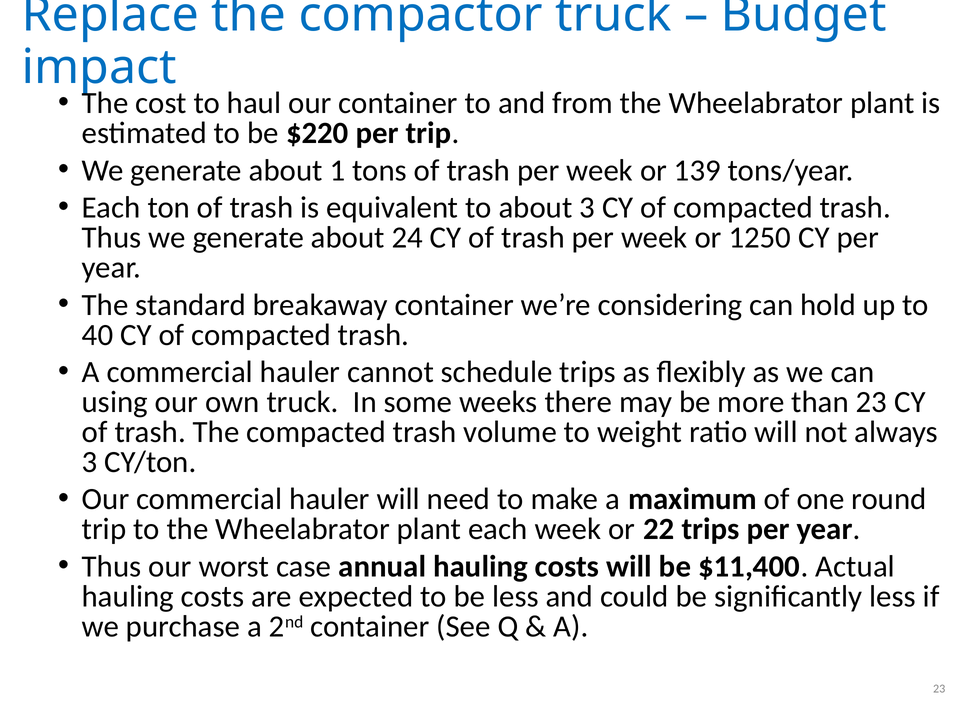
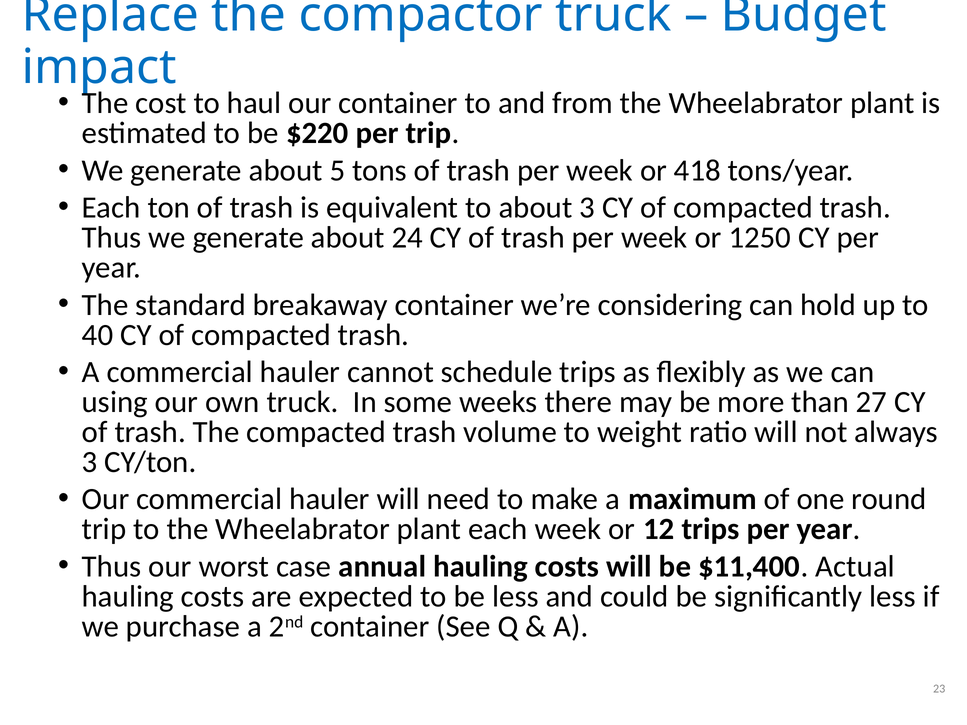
1: 1 -> 5 (337, 171)
139: 139 -> 418 (697, 171)
than 23: 23 -> 27 (871, 402)
22: 22 -> 12 (659, 529)
